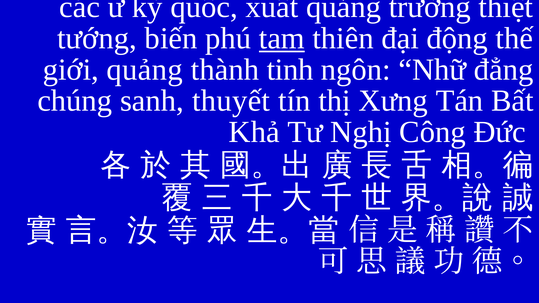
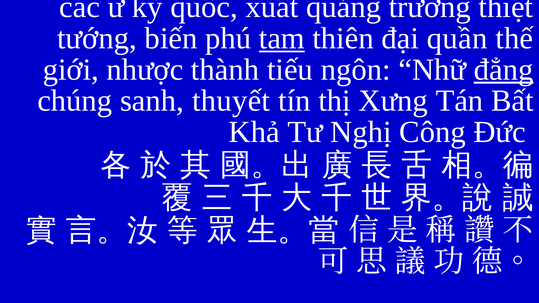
động: động -> quần (457, 38)
giới quảng: quảng -> nhược (145, 70)
tinh: tinh -> tiếu (290, 70)
đẳng underline: none -> present (504, 70)
